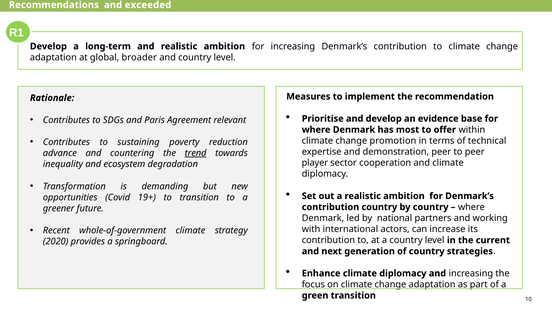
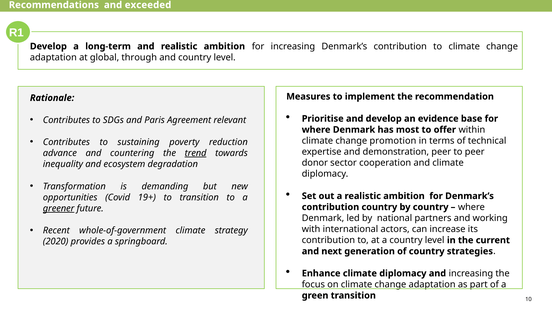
broader: broader -> through (139, 57)
player: player -> donor (315, 163)
greener underline: none -> present (59, 208)
